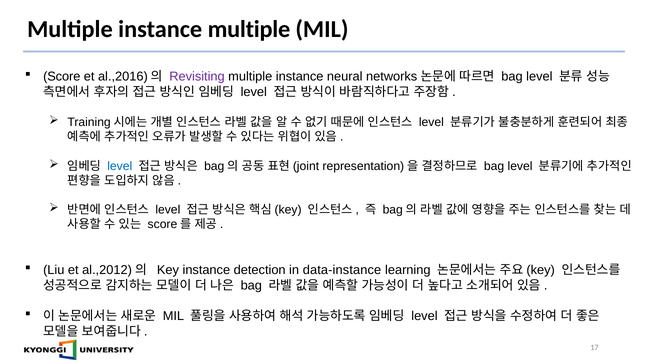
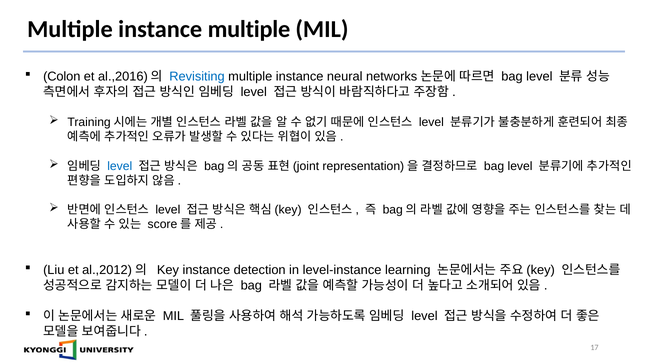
Score: Score -> Colon (62, 77)
Revisiting colour: purple -> blue (197, 77)
data-instance: data-instance -> level-instance (342, 270)
